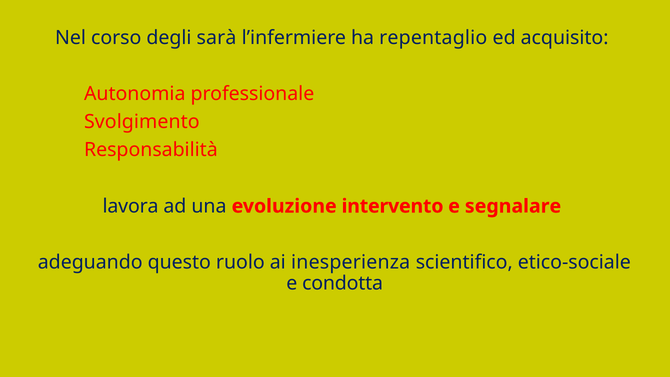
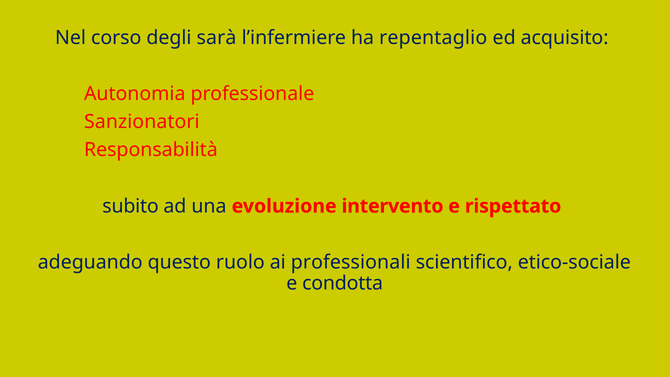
Svolgimento: Svolgimento -> Sanzionatori (142, 122)
lavora: lavora -> subito (131, 206)
segnalare: segnalare -> rispettato (513, 206)
inesperienza: inesperienza -> professionali (351, 262)
